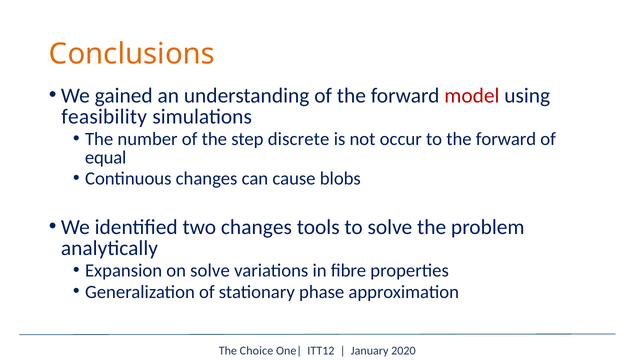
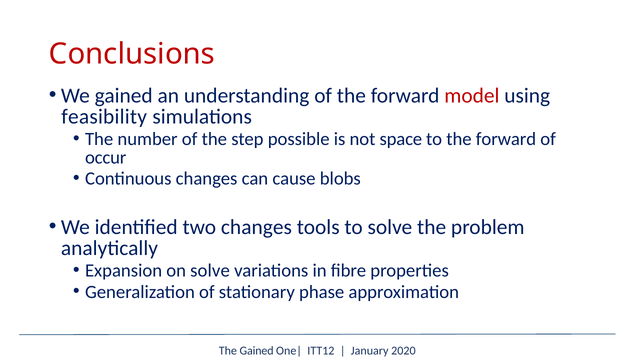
Conclusions colour: orange -> red (132, 54)
discrete: discrete -> possible (299, 139)
occur: occur -> space (401, 139)
equal: equal -> occur (106, 157)
The Choice: Choice -> Gained (257, 351)
